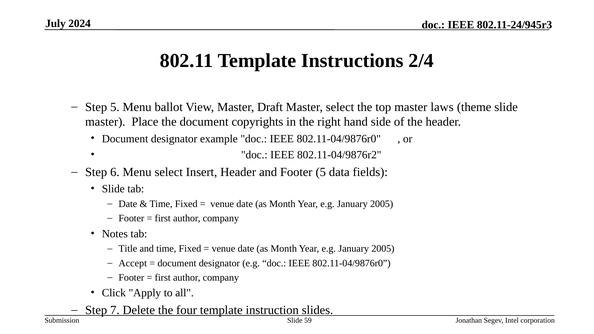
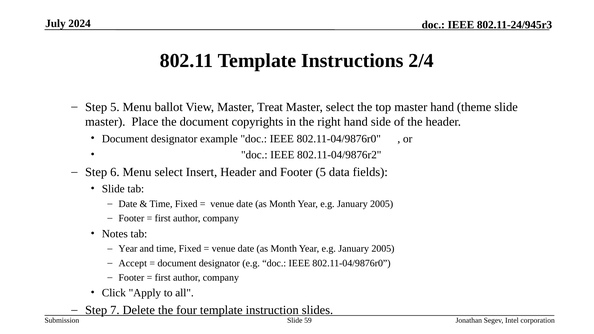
Draft: Draft -> Treat (270, 107)
master laws: laws -> hand (442, 107)
Title: Title -> Year (128, 249)
